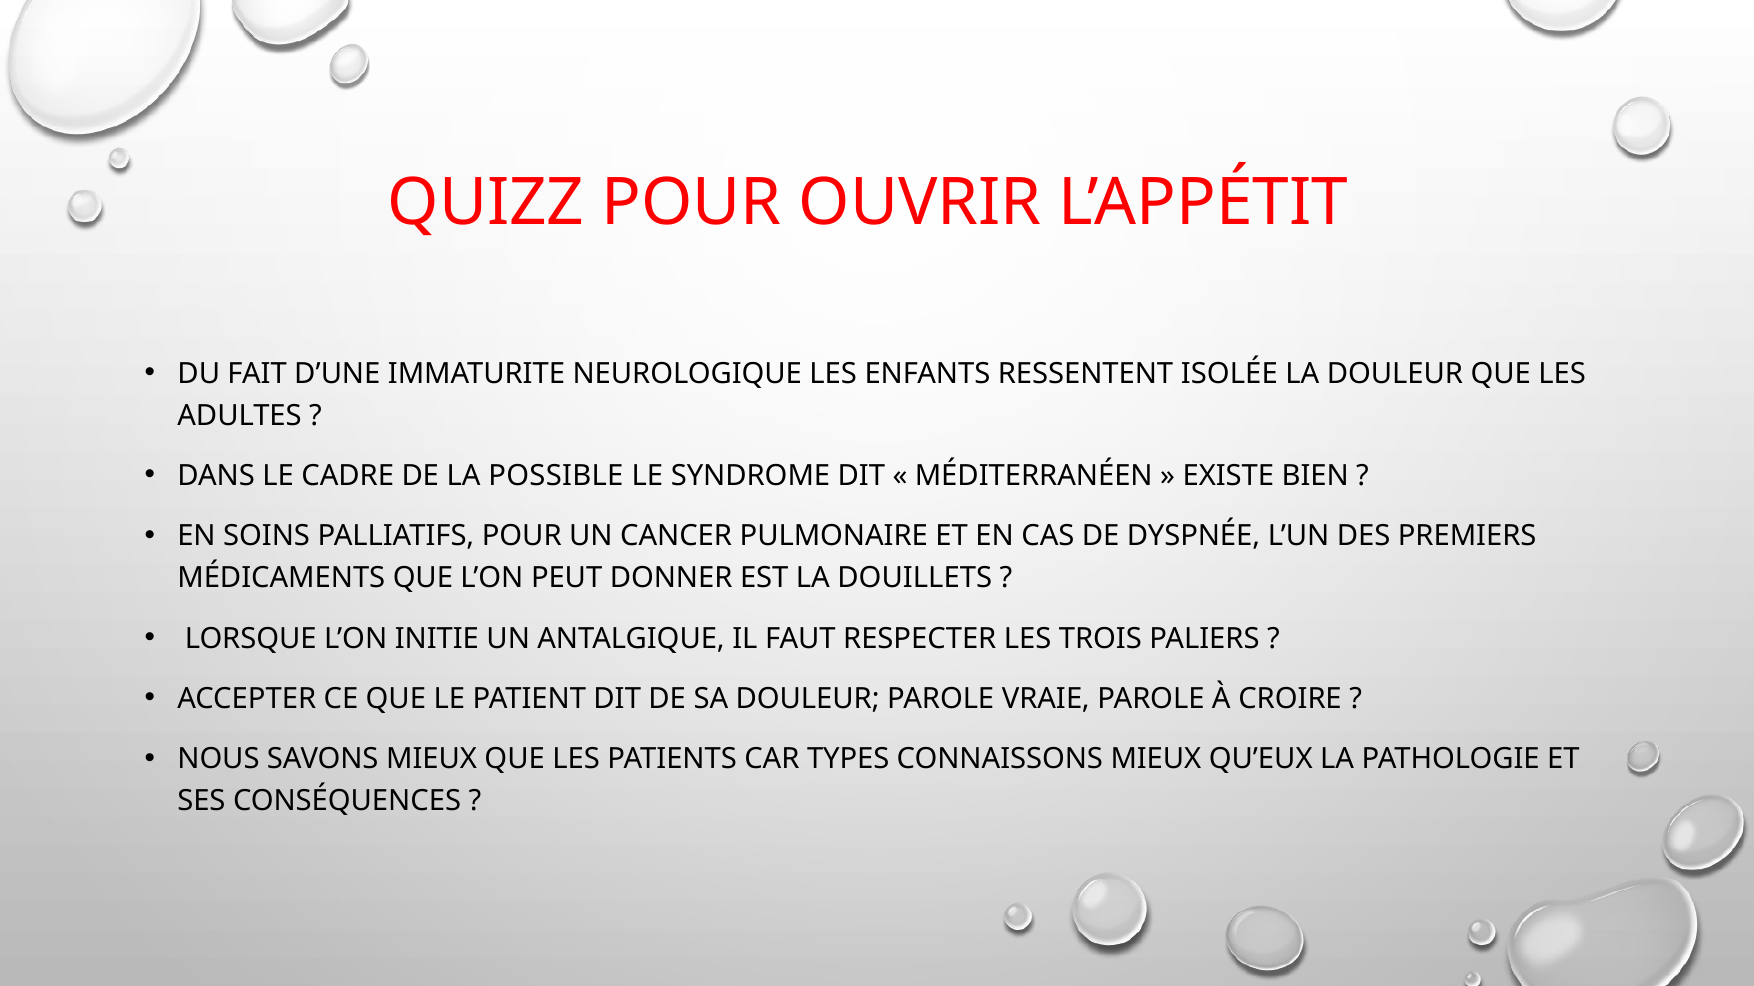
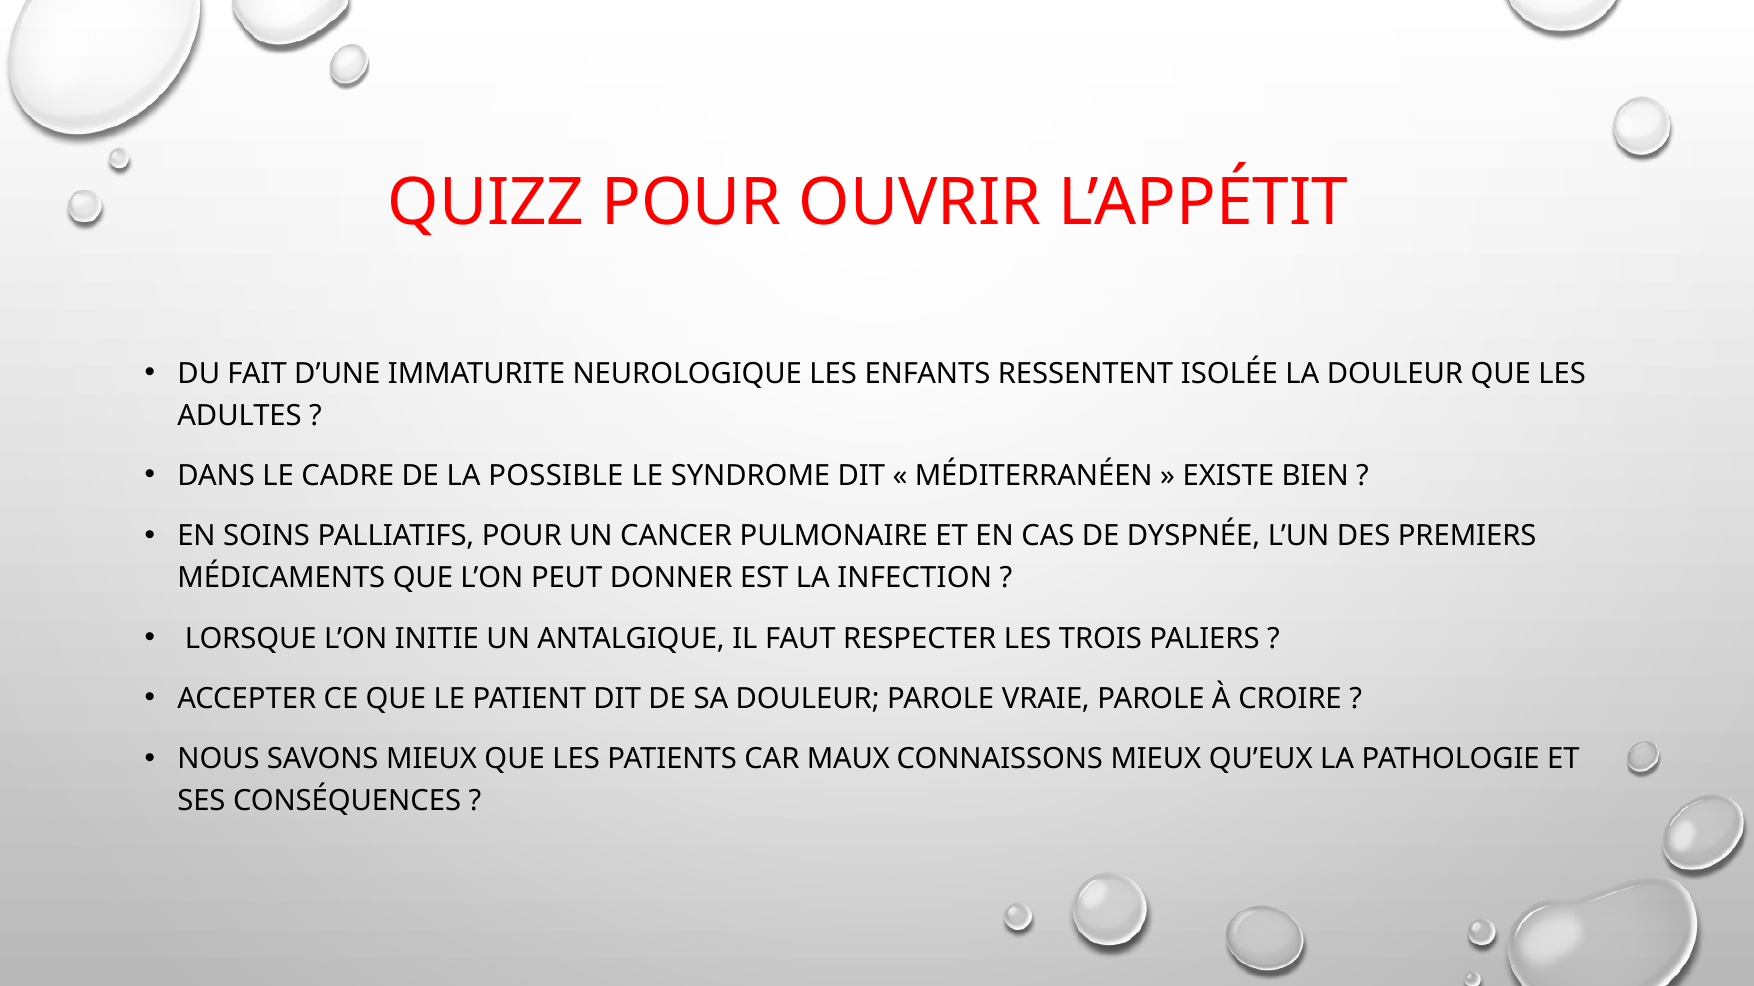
DOUILLETS: DOUILLETS -> INFECTION (915, 578)
TYPES: TYPES -> MAUX (848, 759)
